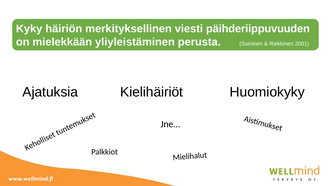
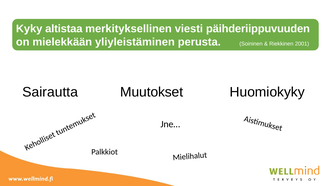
häiriön: häiriön -> altistaa (64, 29)
Ajatuksia: Ajatuksia -> Sairautta (50, 92)
Kielihäiriöt: Kielihäiriöt -> Muutokset (152, 92)
